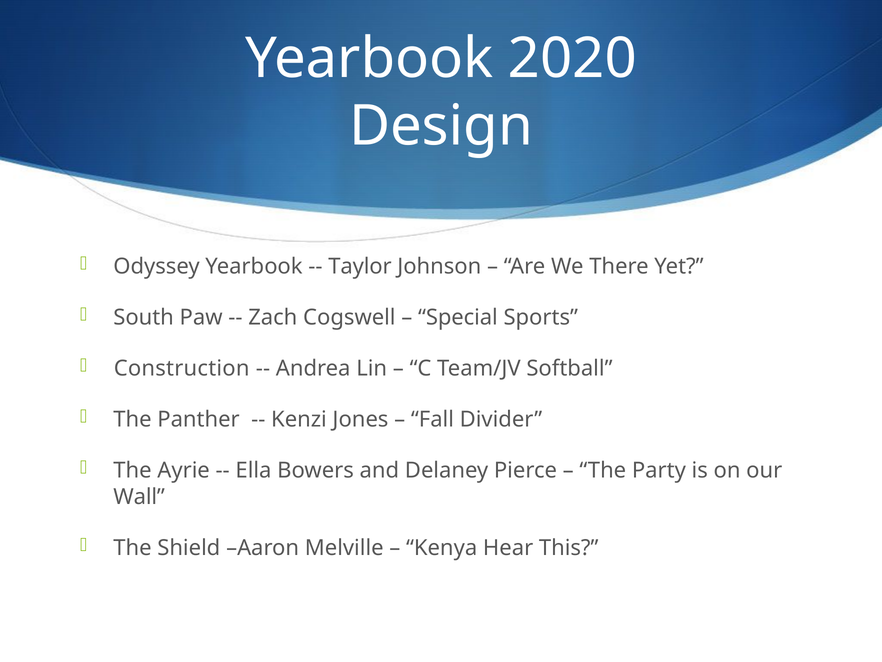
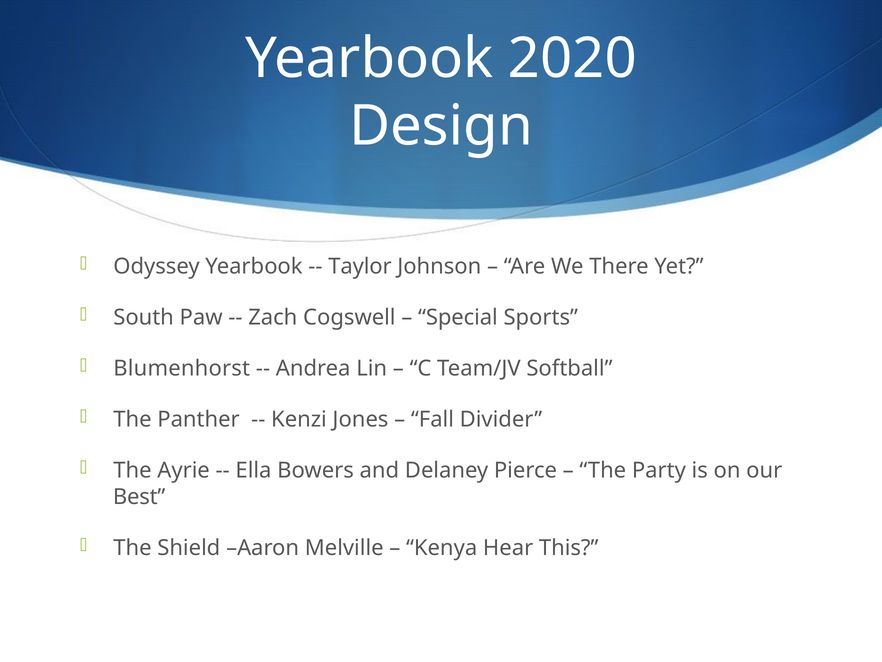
Construction: Construction -> Blumenhorst (182, 368)
Wall: Wall -> Best (139, 497)
